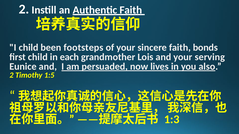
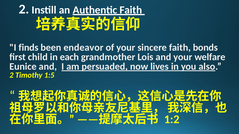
I child: child -> finds (29, 48)
footsteps: footsteps -> endeavor (83, 48)
serving: serving -> welfare (210, 57)
1:3: 1:3 -> 1:2 (172, 120)
